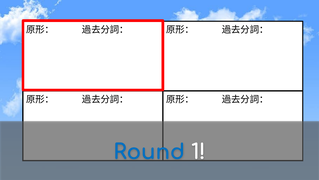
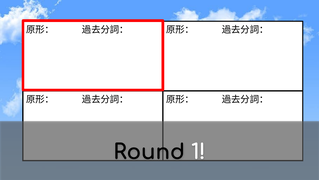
Round colour: blue -> black (149, 152)
